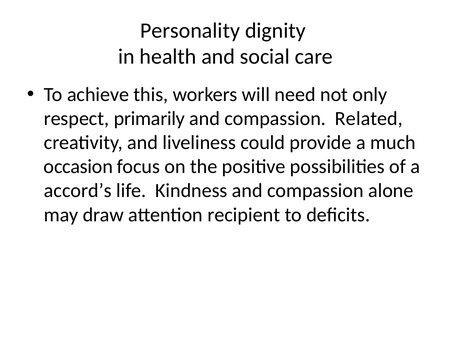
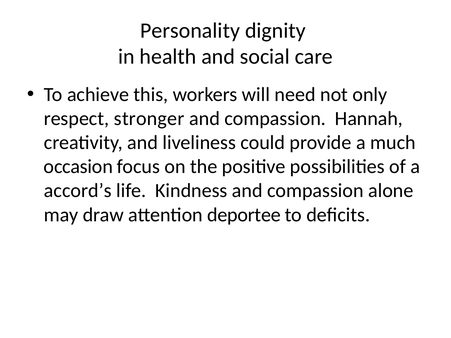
primarily: primarily -> stronger (149, 119)
Related: Related -> Hannah (369, 119)
recipient: recipient -> deportee (244, 215)
